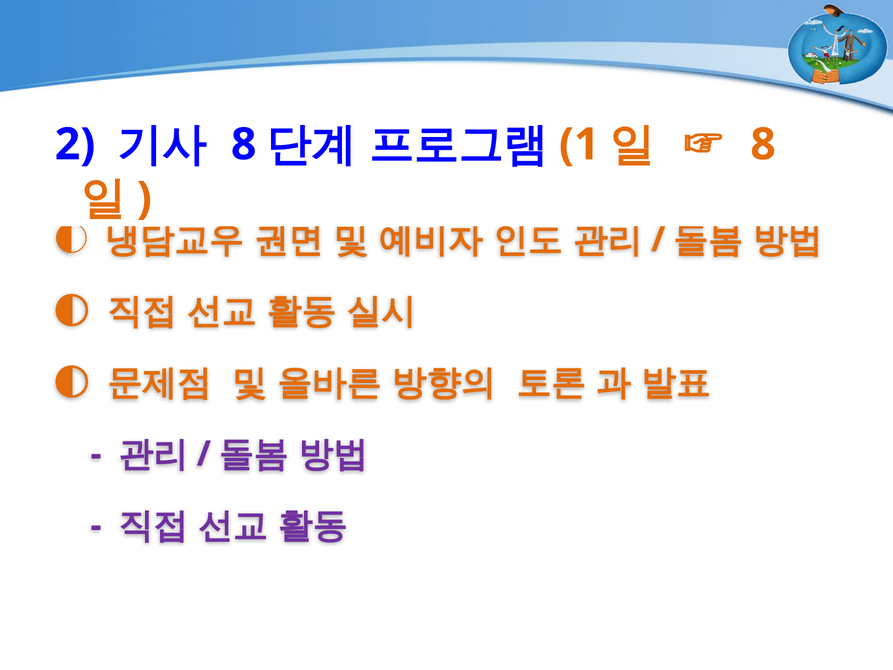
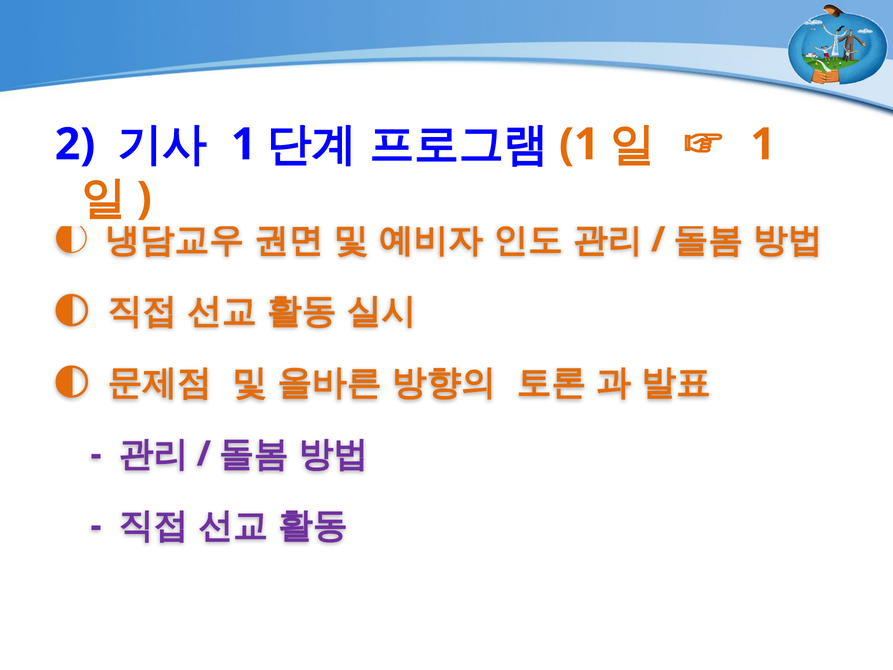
8: 8 -> 1 (244, 144)
8: 8 -> 1 (763, 144)
